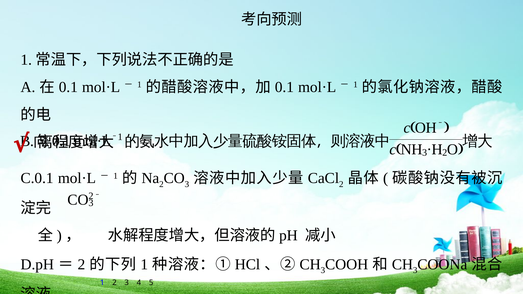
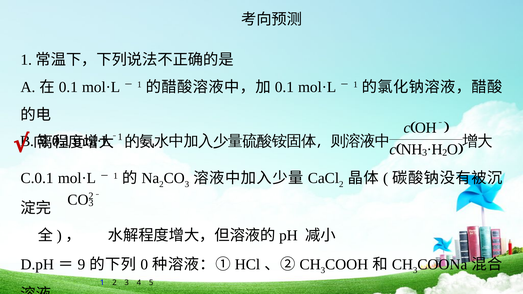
2: 2 -> 9 (81, 265)
1: 1 -> 0 (144, 265)
